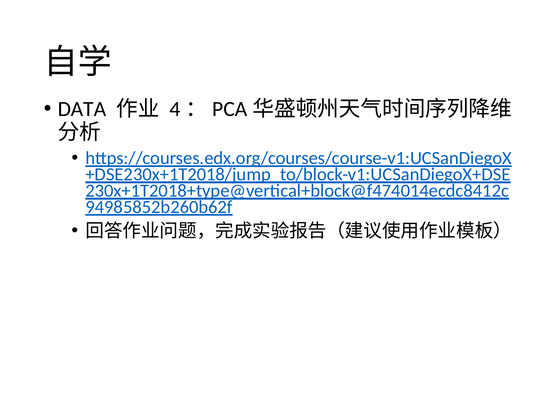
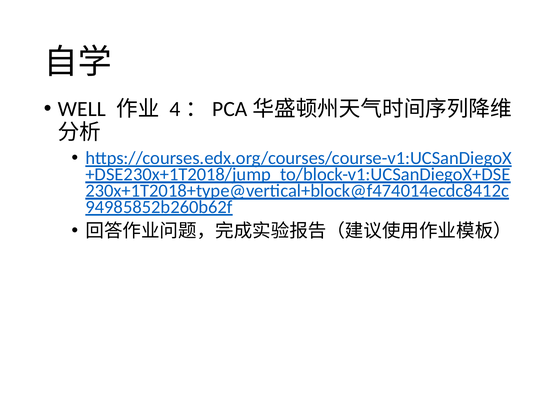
DATA: DATA -> WELL (82, 109)
